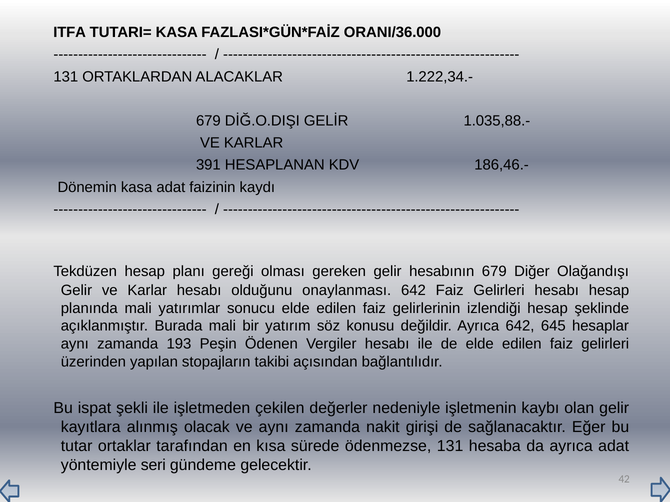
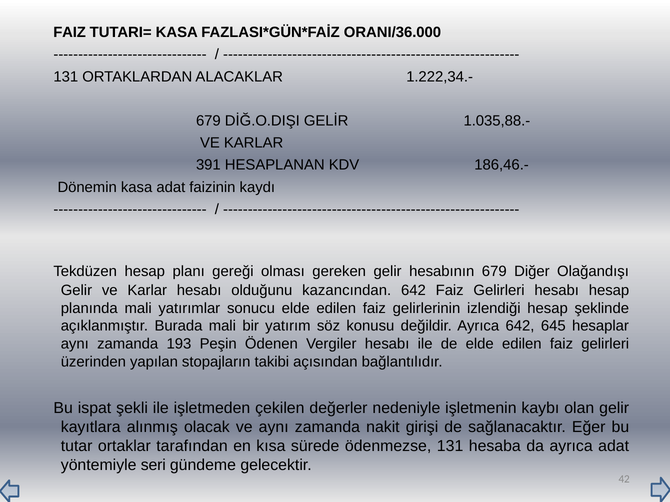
ITFA: ITFA -> FAIZ (70, 32)
onaylanması: onaylanması -> kazancından (347, 291)
